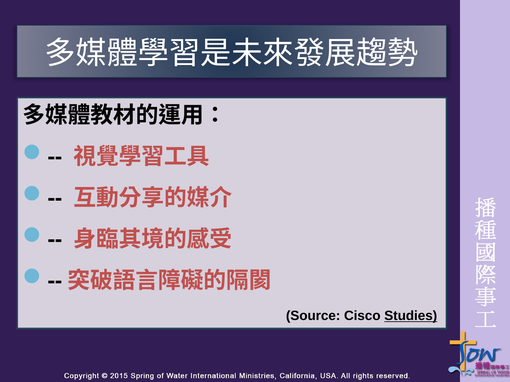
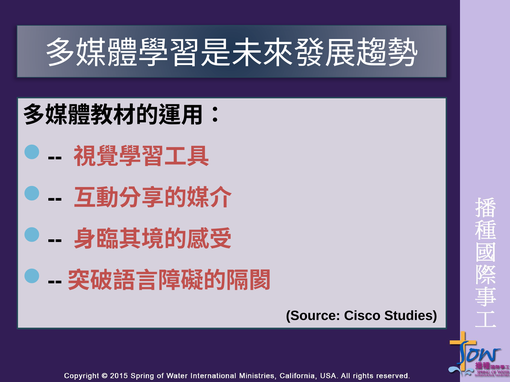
Studies underline: present -> none (411, 316)
